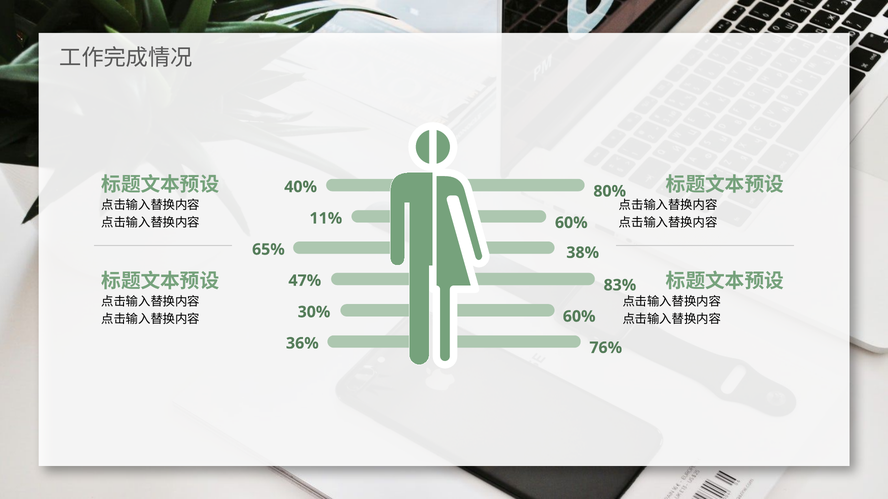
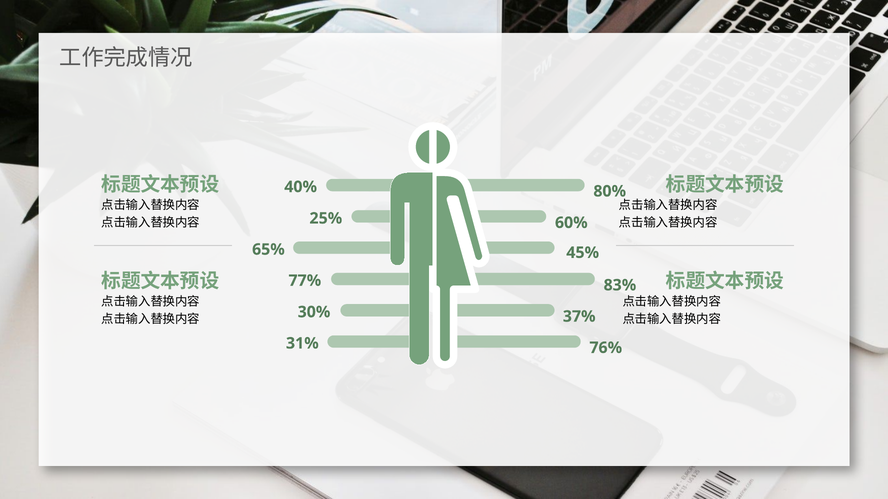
11%: 11% -> 25% (326, 219)
38%: 38% -> 45% (583, 253)
47%: 47% -> 77% (305, 281)
60%: 60% -> 37% (579, 317)
36%: 36% -> 31% (302, 344)
